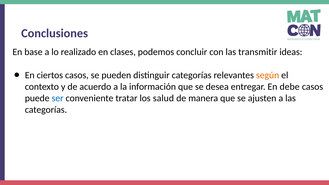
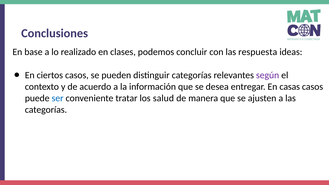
transmitir: transmitir -> respuesta (258, 52)
según colour: orange -> purple (268, 75)
debe: debe -> casas (290, 87)
